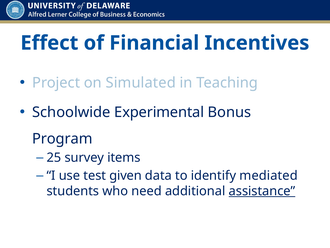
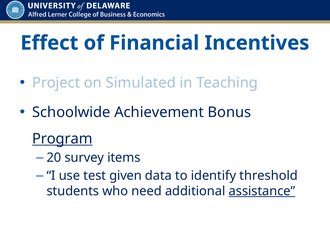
Experimental: Experimental -> Achievement (159, 112)
Program underline: none -> present (62, 139)
25: 25 -> 20 (54, 157)
mediated: mediated -> threshold (269, 175)
